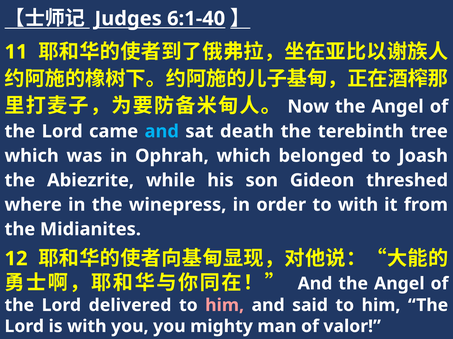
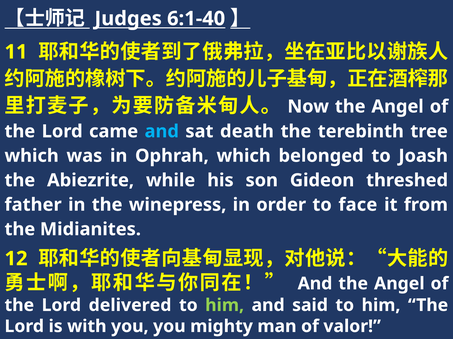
where: where -> father (33, 205)
to with: with -> face (358, 205)
him colour: pink -> light green (225, 306)
